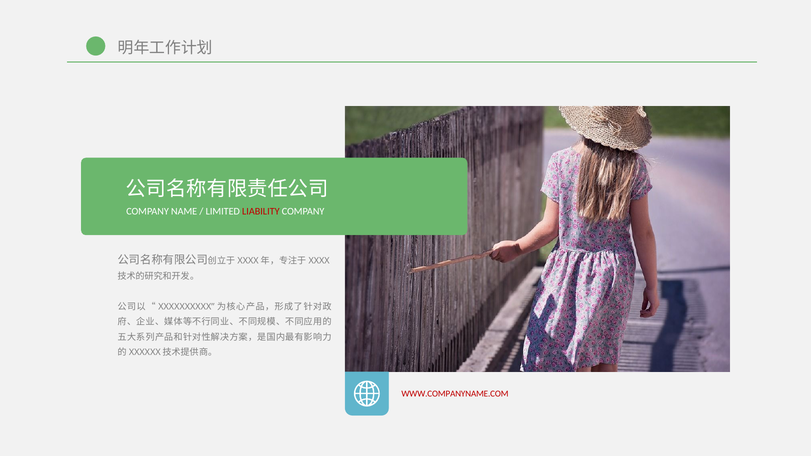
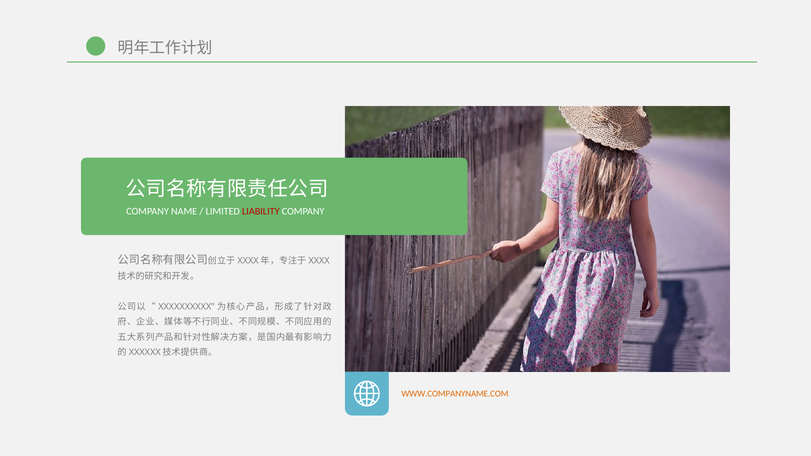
WWW.COMPANYNAME.COM colour: red -> orange (455, 394)
